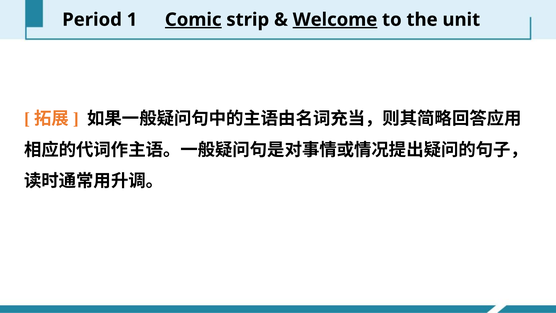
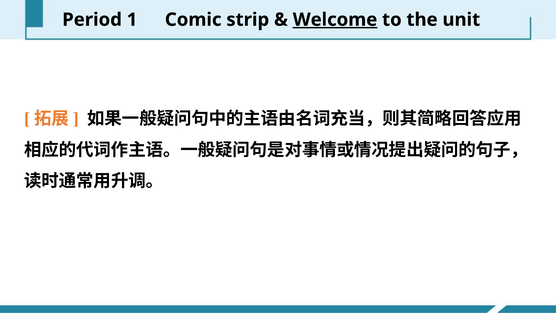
Comic underline: present -> none (193, 20)
